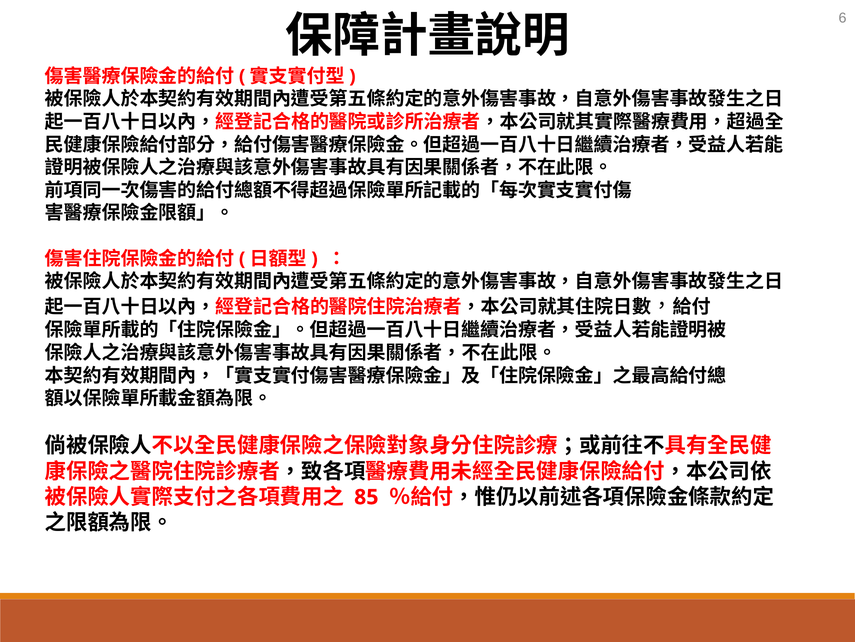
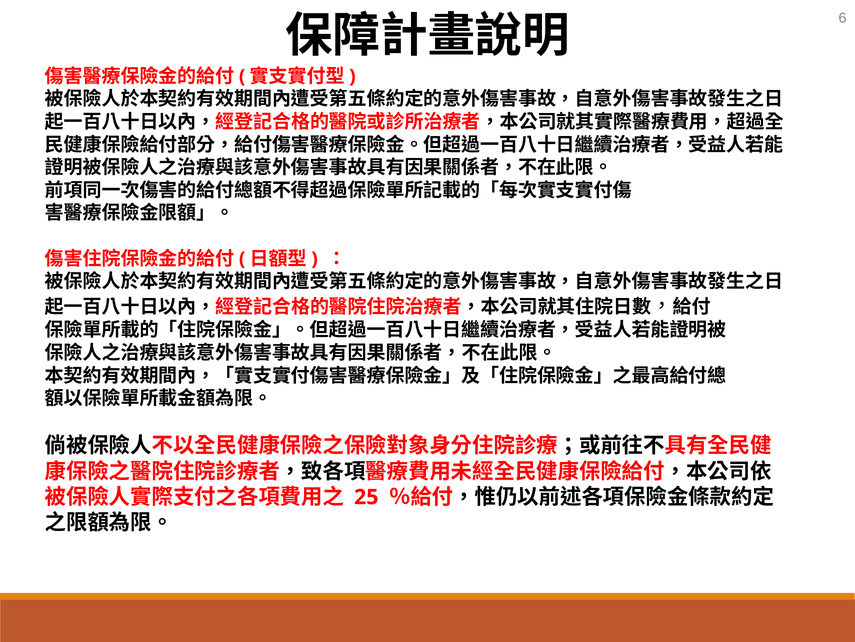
85: 85 -> 25 (366, 497)
